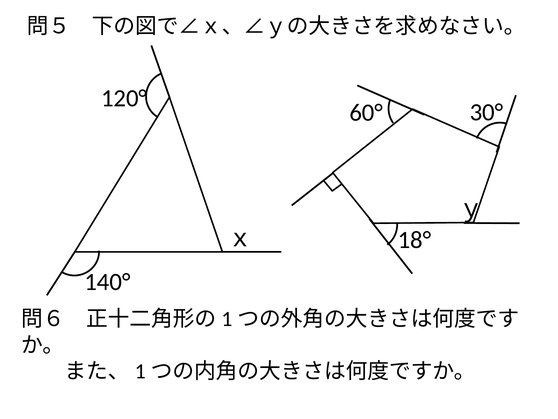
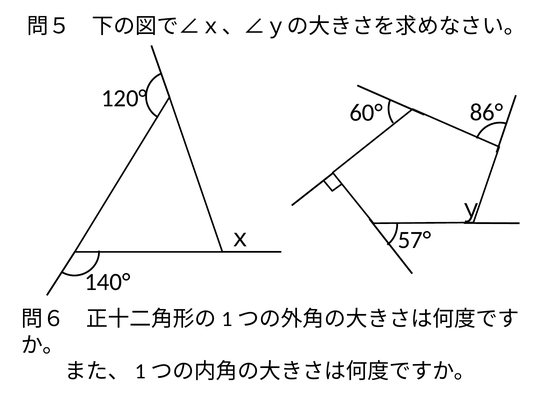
30°: 30° -> 86° (486, 112)
18°: 18° -> 57° (414, 240)
